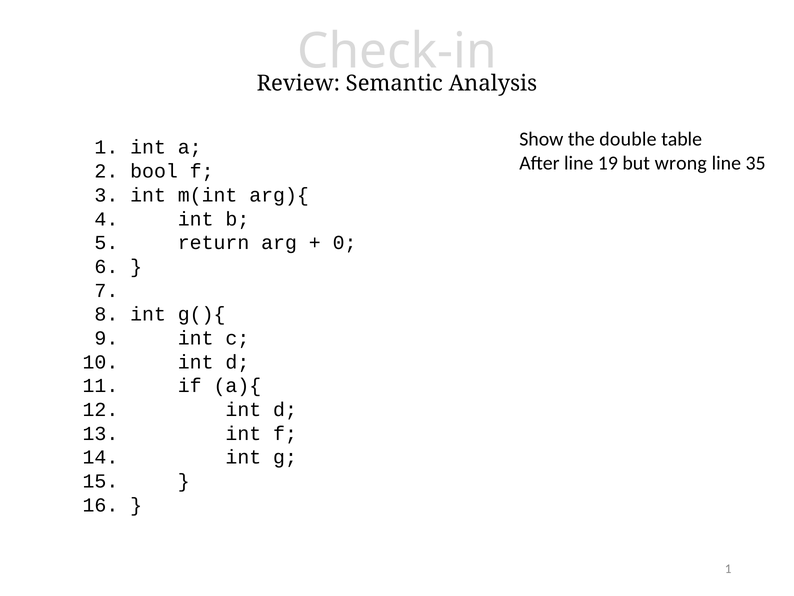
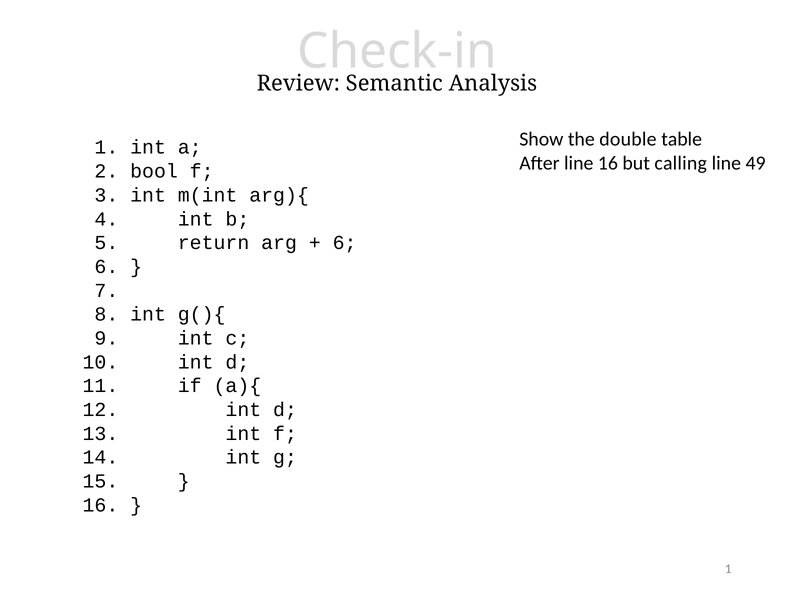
line 19: 19 -> 16 (608, 163)
wrong: wrong -> calling (681, 163)
35: 35 -> 49 (756, 163)
0: 0 -> 6 (345, 243)
